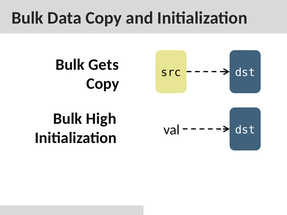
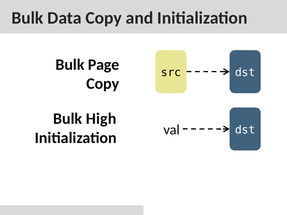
Gets: Gets -> Page (104, 65)
